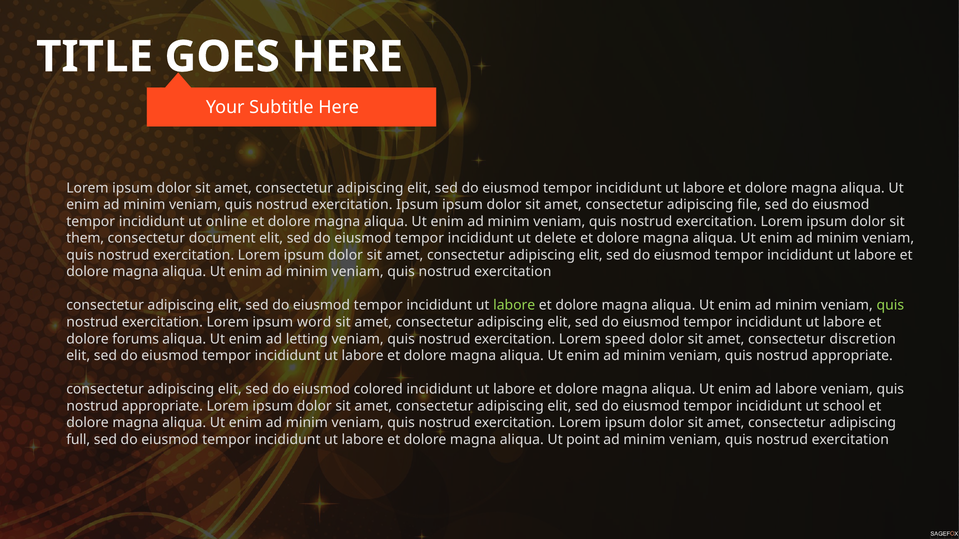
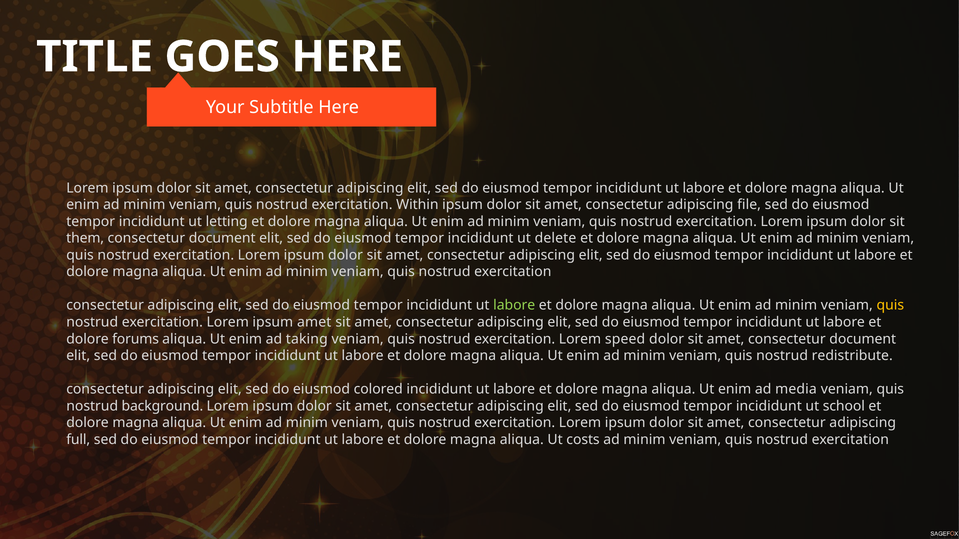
exercitation Ipsum: Ipsum -> Within (417, 205)
online: online -> letting (227, 222)
quis colour: light green -> yellow (890, 306)
ipsum word: word -> amet (314, 322)
letting: letting -> taking (307, 339)
amet consectetur discretion: discretion -> document (863, 339)
appropriate: appropriate -> redistribute (852, 356)
ad labore: labore -> media (796, 390)
appropriate: appropriate -> background (162, 406)
point: point -> costs (583, 440)
